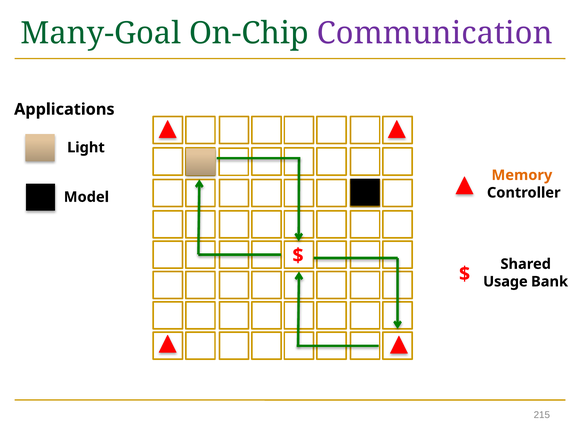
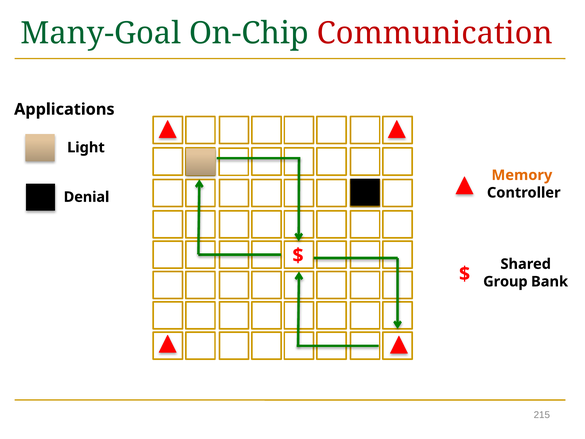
Communication colour: purple -> red (435, 33)
Model: Model -> Denial (86, 197)
Usage: Usage -> Group (505, 281)
